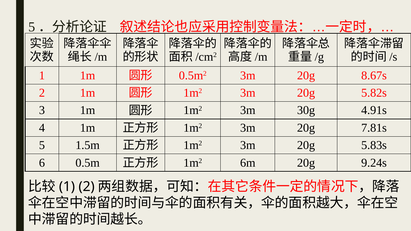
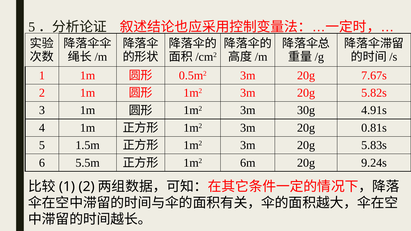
8.67s: 8.67s -> 7.67s (374, 76)
7.81s: 7.81s -> 0.81s (374, 128)
0.5m: 0.5m -> 5.5m (88, 163)
